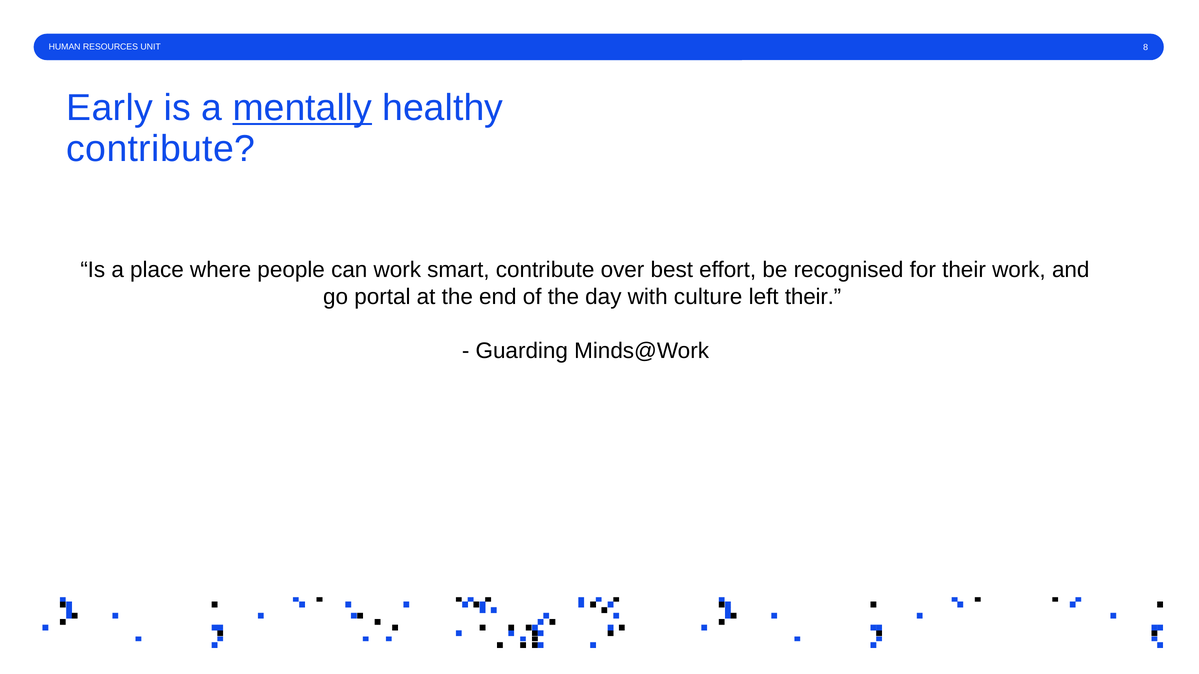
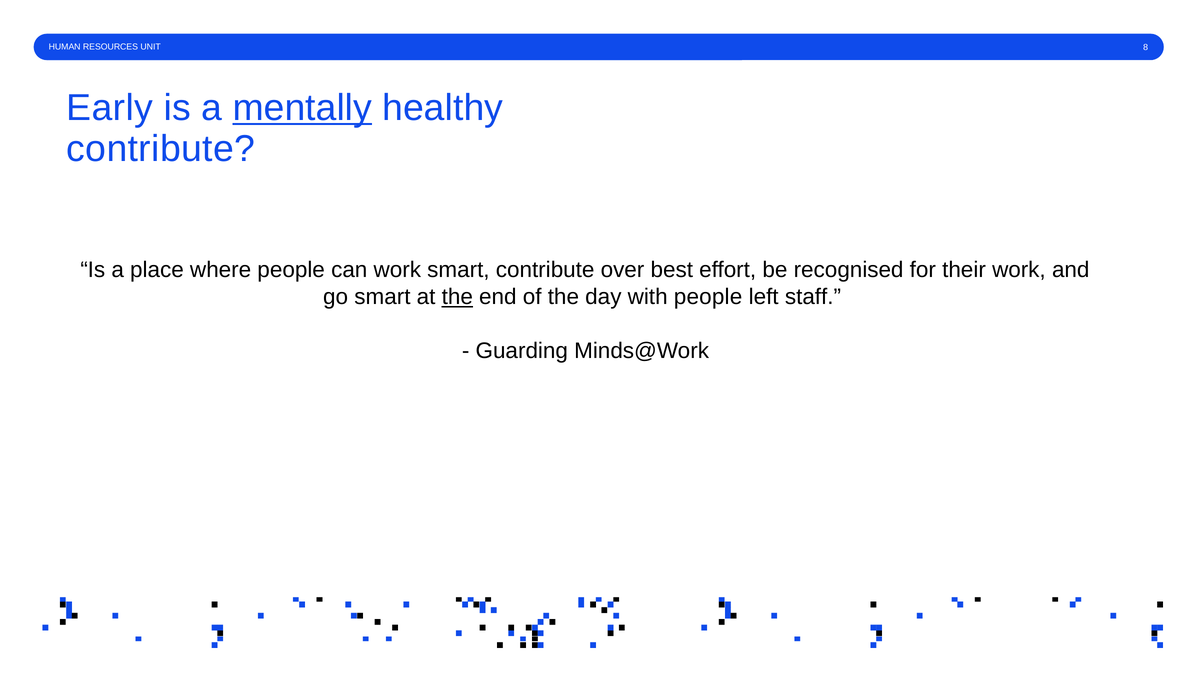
go portal: portal -> smart (382, 297)
the underline: none -> present (457, 297)
with culture: culture -> people (708, 297)
left their: their -> staff (813, 297)
